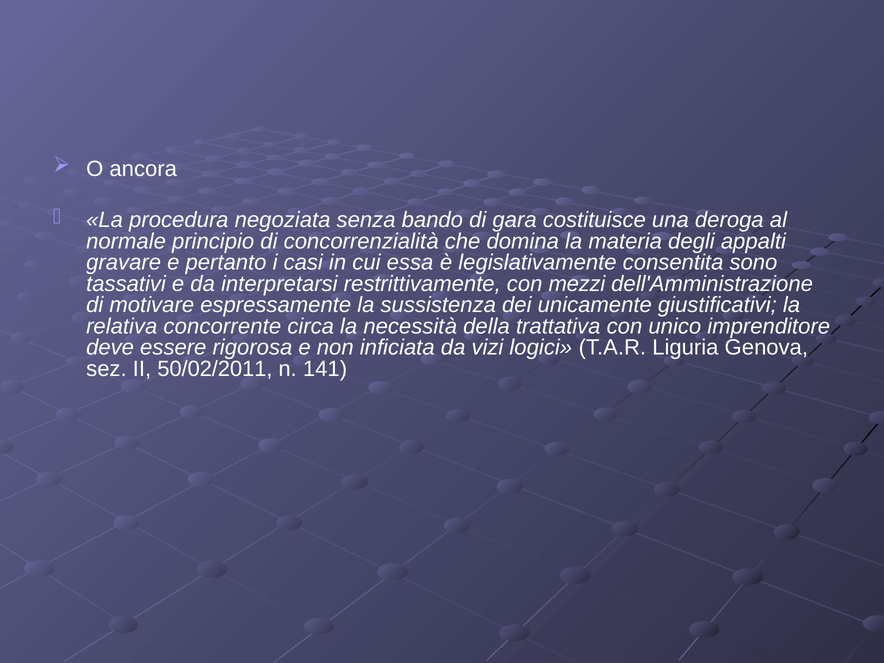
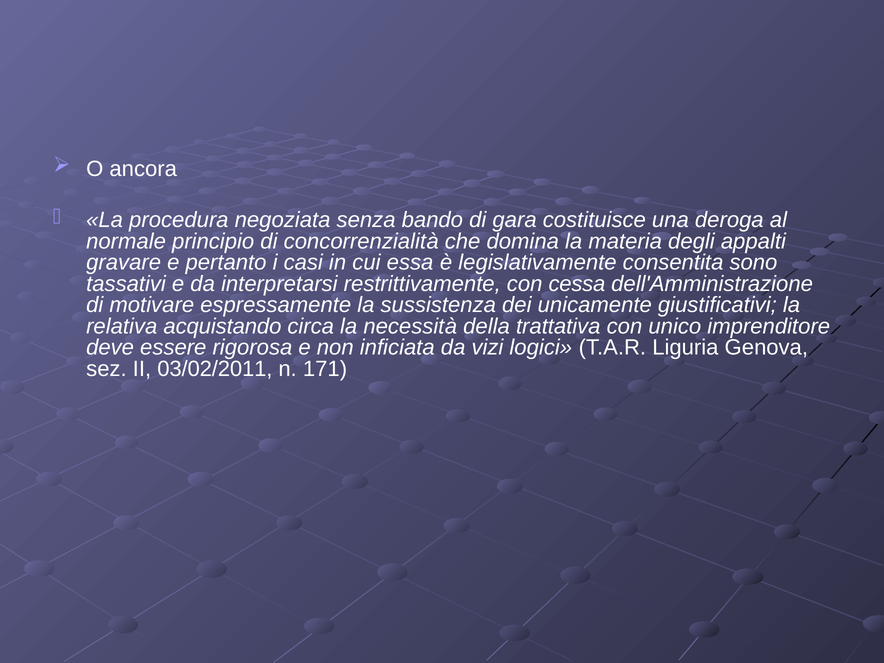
mezzi: mezzi -> cessa (577, 284)
concorrente: concorrente -> acquistando (222, 326)
50/02/2011: 50/02/2011 -> 03/02/2011 (215, 369)
141: 141 -> 171 (325, 369)
